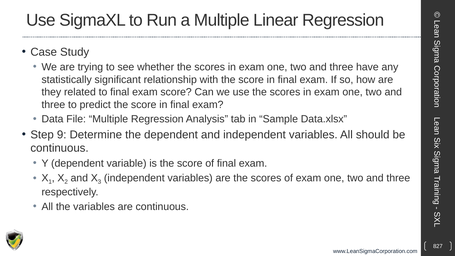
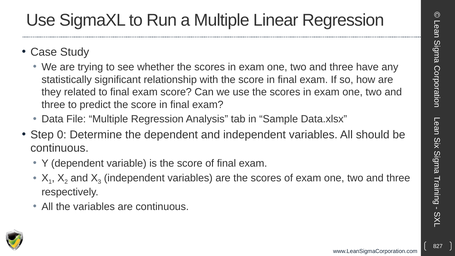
9: 9 -> 0 (62, 135)
